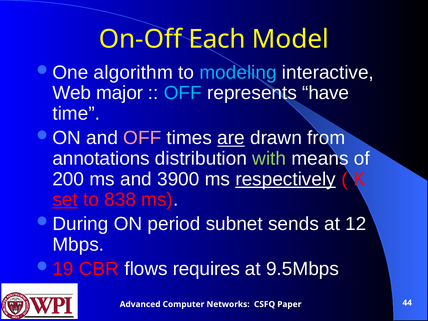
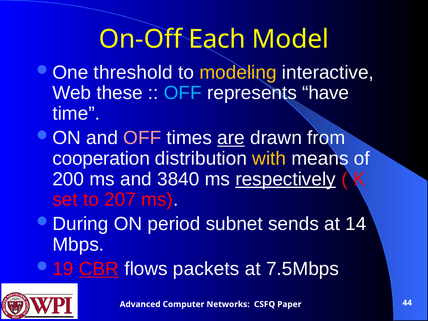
algorithm: algorithm -> threshold (133, 72)
modeling colour: light blue -> yellow (238, 72)
major: major -> these (120, 93)
annotations: annotations -> cooperation (101, 159)
with colour: light green -> yellow (269, 159)
3900: 3900 -> 3840 (178, 179)
set underline: present -> none (65, 200)
838: 838 -> 207 (120, 200)
12: 12 -> 14 (356, 224)
CBR underline: none -> present (99, 269)
requires: requires -> packets (206, 269)
9.5Mbps: 9.5Mbps -> 7.5Mbps (303, 269)
